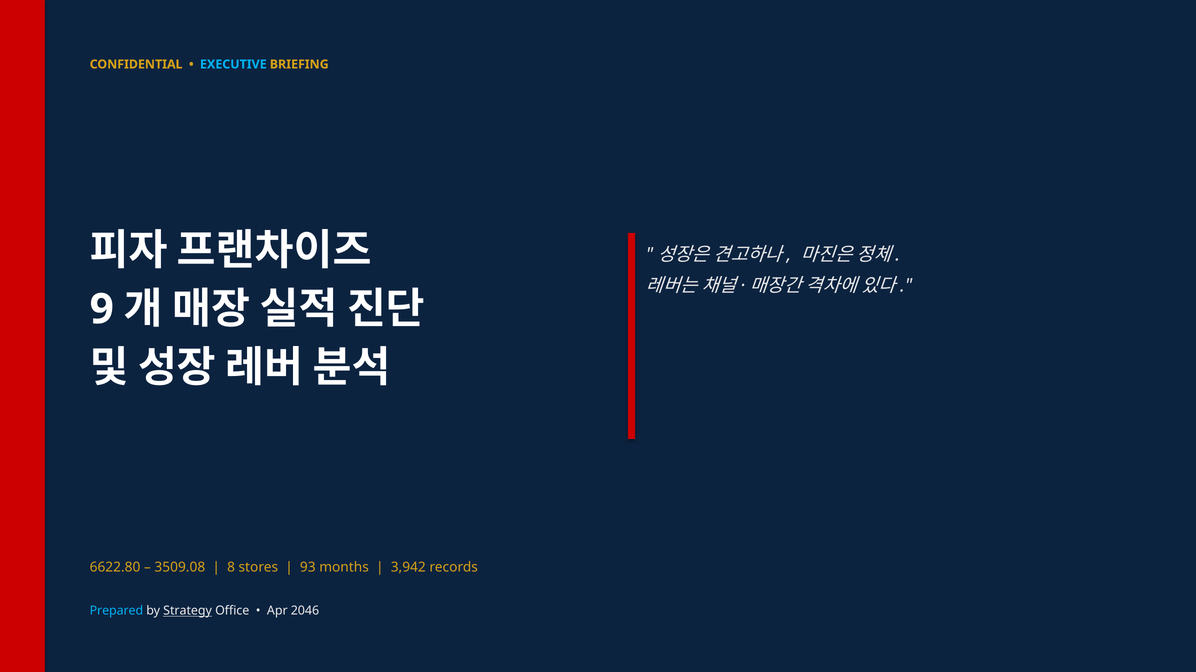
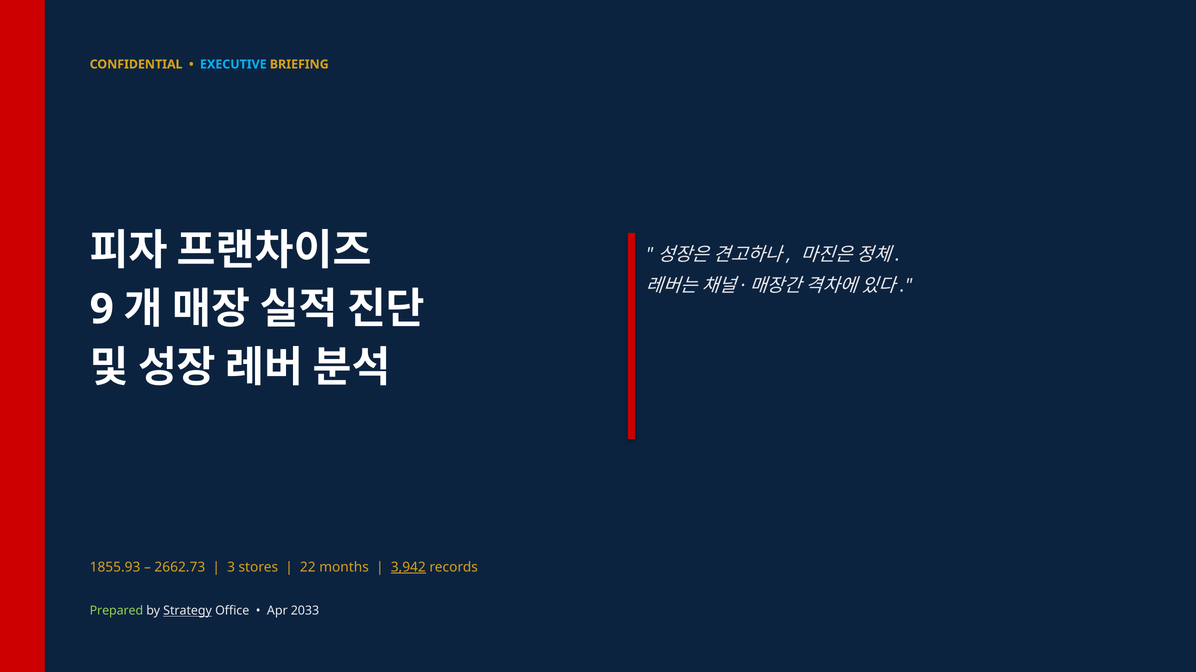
6622.80: 6622.80 -> 1855.93 (115, 568)
3509.08: 3509.08 -> 2662.73 (180, 568)
8: 8 -> 3 (231, 568)
93: 93 -> 22 (308, 568)
3,942 underline: none -> present (408, 568)
Prepared colour: light blue -> light green (116, 612)
2046: 2046 -> 2033 (305, 612)
